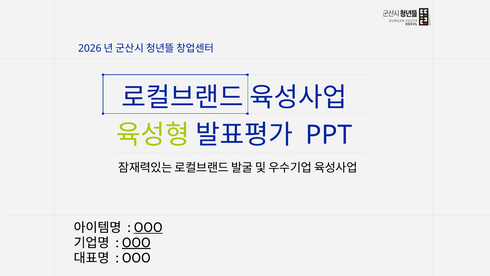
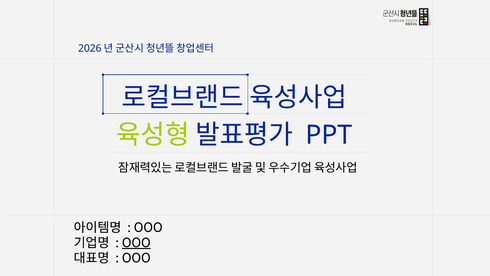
OOO underline: present -> none (148, 227)
